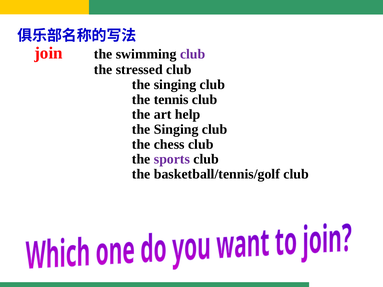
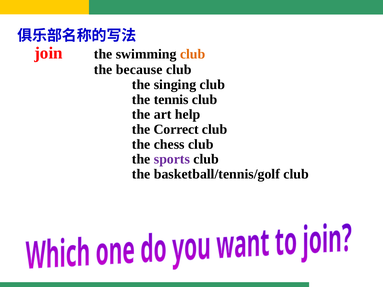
club colour: purple -> orange (193, 54)
stressed: stressed -> because (139, 70)
Singing: Singing -> Correct (176, 129)
